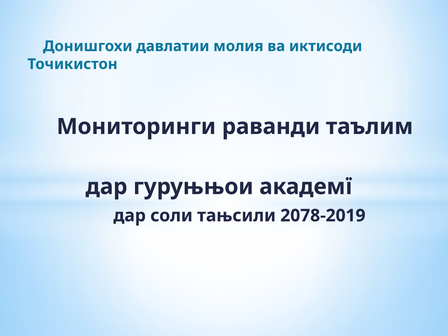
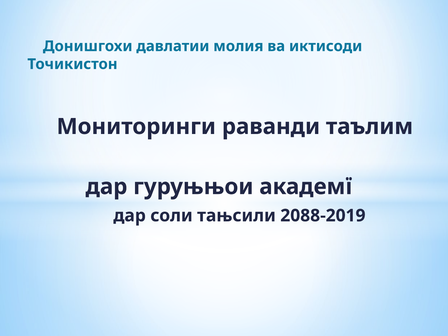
2078-2019: 2078-2019 -> 2088-2019 (323, 216)
